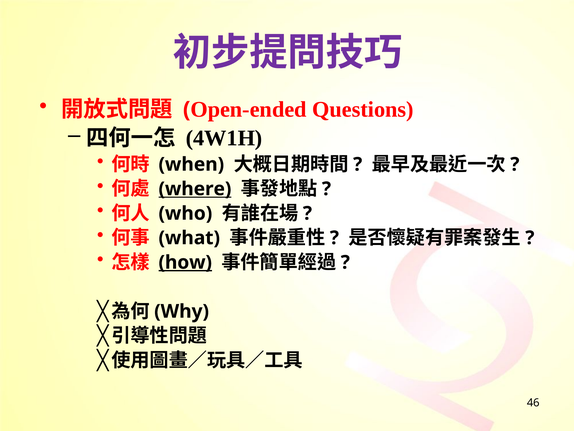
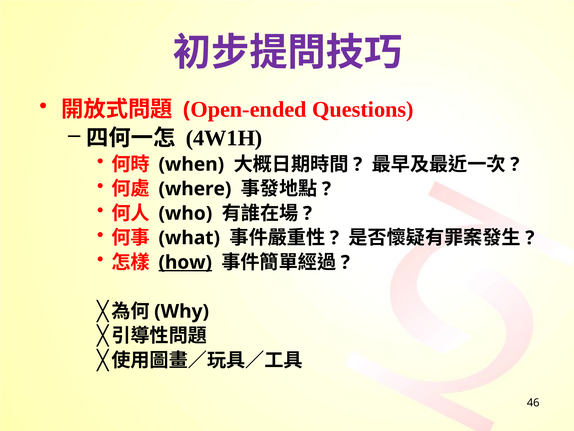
where underline: present -> none (195, 189)
